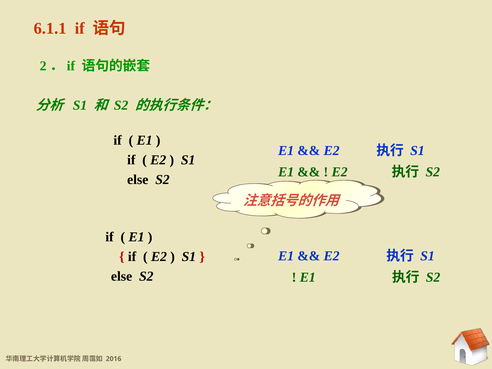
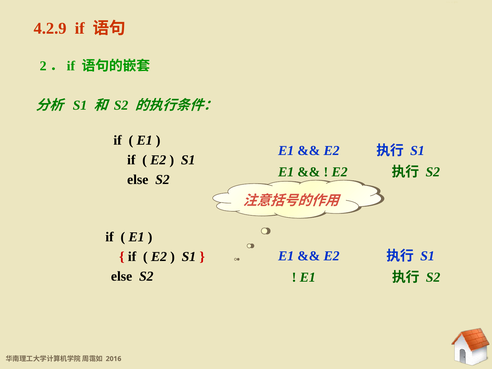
6.1.1: 6.1.1 -> 4.2.9 (50, 28)
